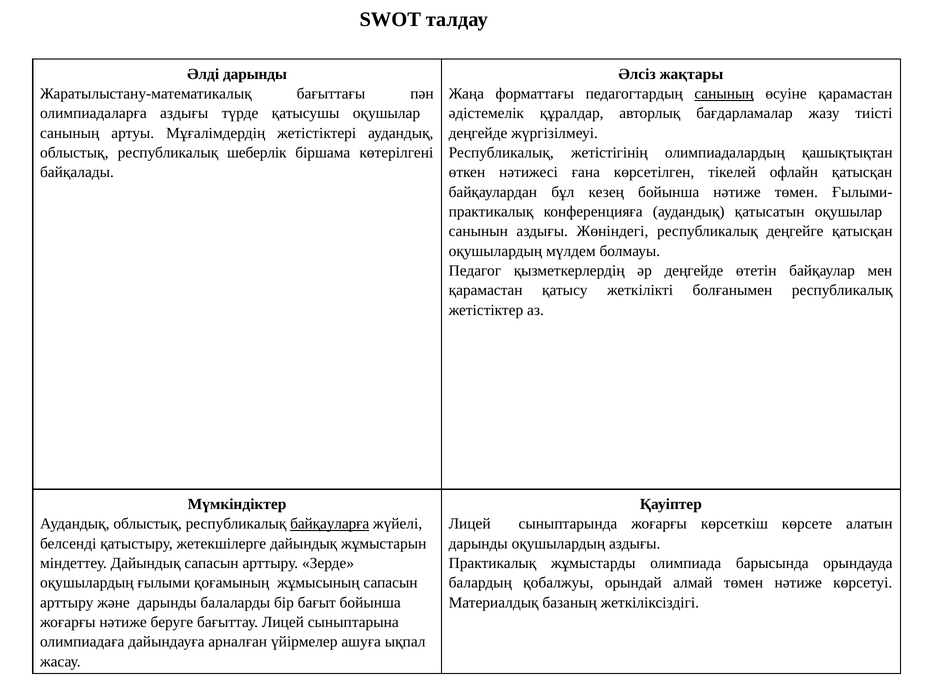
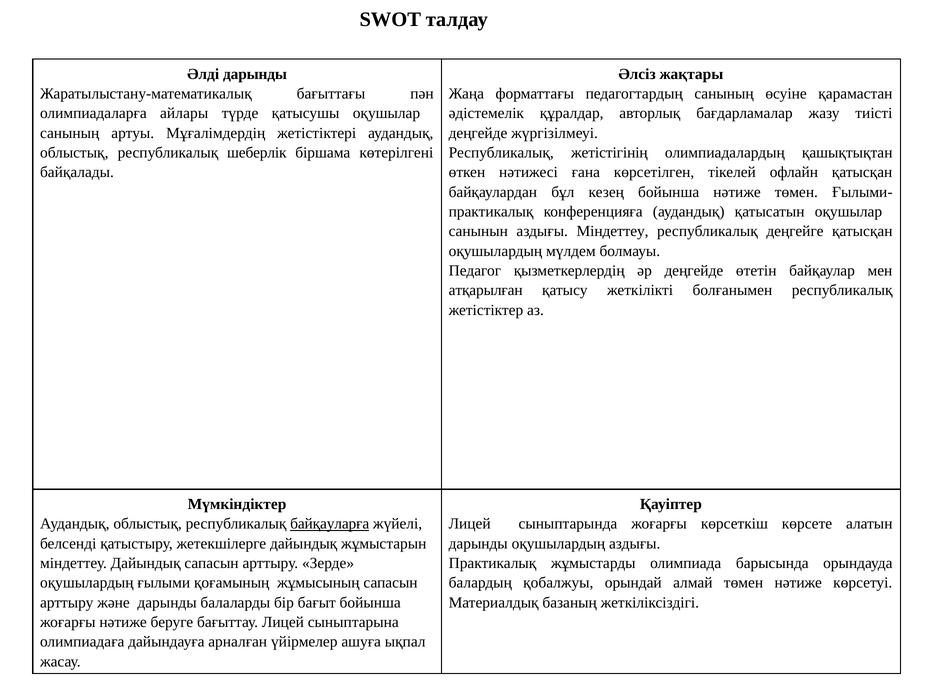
санының underline: present -> none (724, 94)
олимпиадаларға аздығы: аздығы -> айлары (184, 113)
аздығы Жөніндегі: Жөніндегі -> Міндеттеу (613, 232)
қарамастан: қарамастан -> атқарылған (486, 291)
